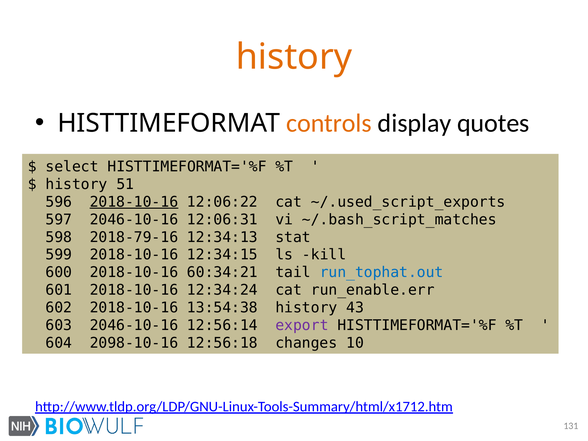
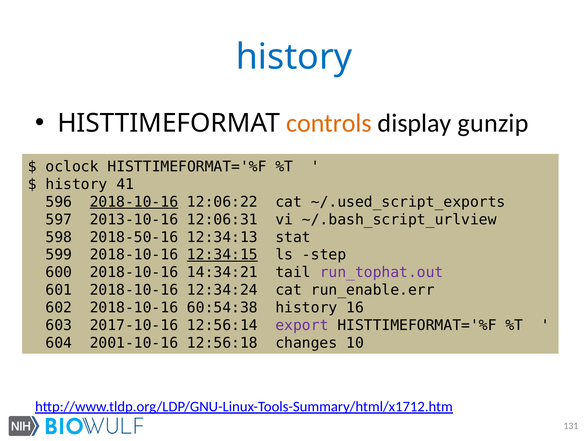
history colour: orange -> blue (294, 57)
quotes: quotes -> gunzip (493, 123)
select: select -> oclock (72, 167)
51: 51 -> 41 (125, 184)
597 2046-10-16: 2046-10-16 -> 2013-10-16 (134, 220)
~/.bash_script_matches: ~/.bash_script_matches -> ~/.bash_script_urlview (399, 220)
2018-79-16: 2018-79-16 -> 2018-50-16 (134, 237)
12:34:15 underline: none -> present (222, 255)
kill: kill -> step (324, 255)
60:34:21: 60:34:21 -> 14:34:21 (222, 272)
run_tophat.out colour: blue -> purple (382, 272)
13:54:38: 13:54:38 -> 60:54:38 (222, 308)
43: 43 -> 16 (355, 308)
603 2046-10-16: 2046-10-16 -> 2017-10-16 (134, 325)
2098-10-16: 2098-10-16 -> 2001-10-16 (134, 343)
